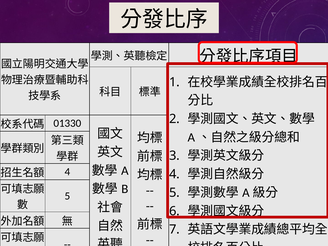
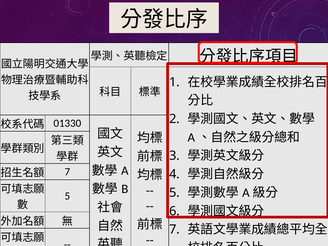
4: 4 -> 7 (67, 172)
